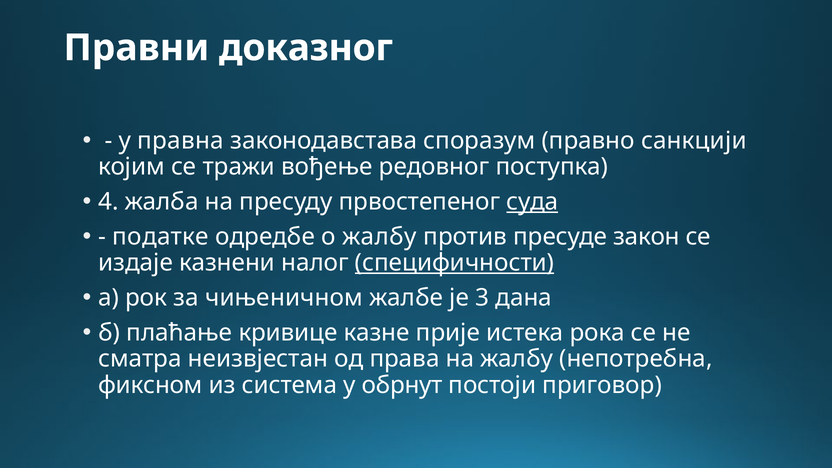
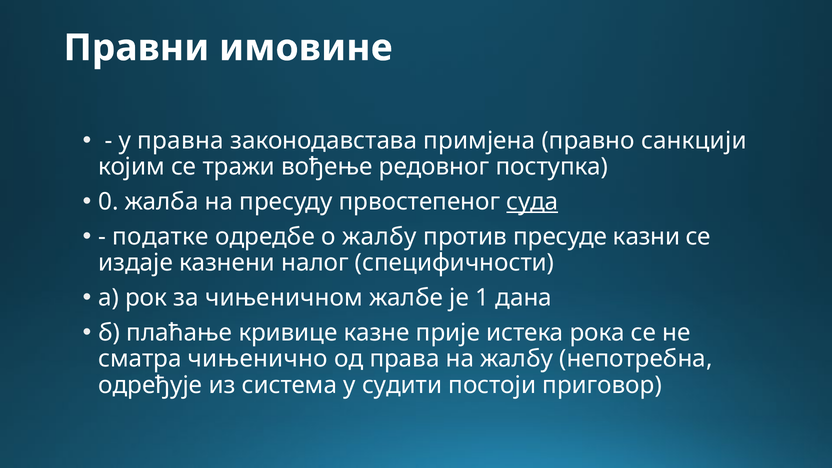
доказног: доказног -> имовине (306, 48)
споразум: споразум -> примјена (479, 141)
4: 4 -> 0 (108, 202)
закон: закон -> казни (647, 237)
специфичности underline: present -> none (455, 263)
3: 3 -> 1 (482, 298)
неизвјестан: неизвјестан -> чињенично (258, 359)
фиксном: фиксном -> одређује (150, 385)
обрнут: обрнут -> судити (402, 385)
